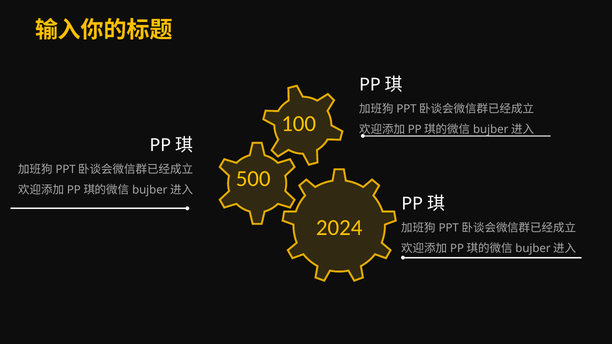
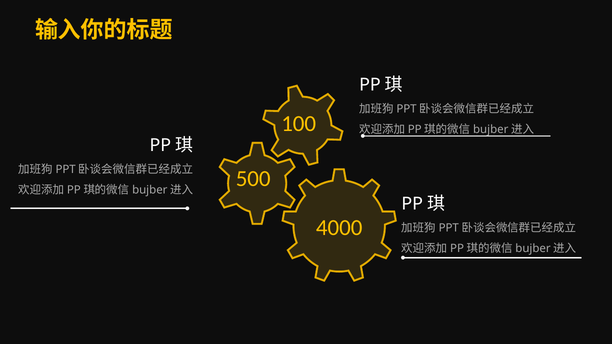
2024: 2024 -> 4000 (339, 228)
